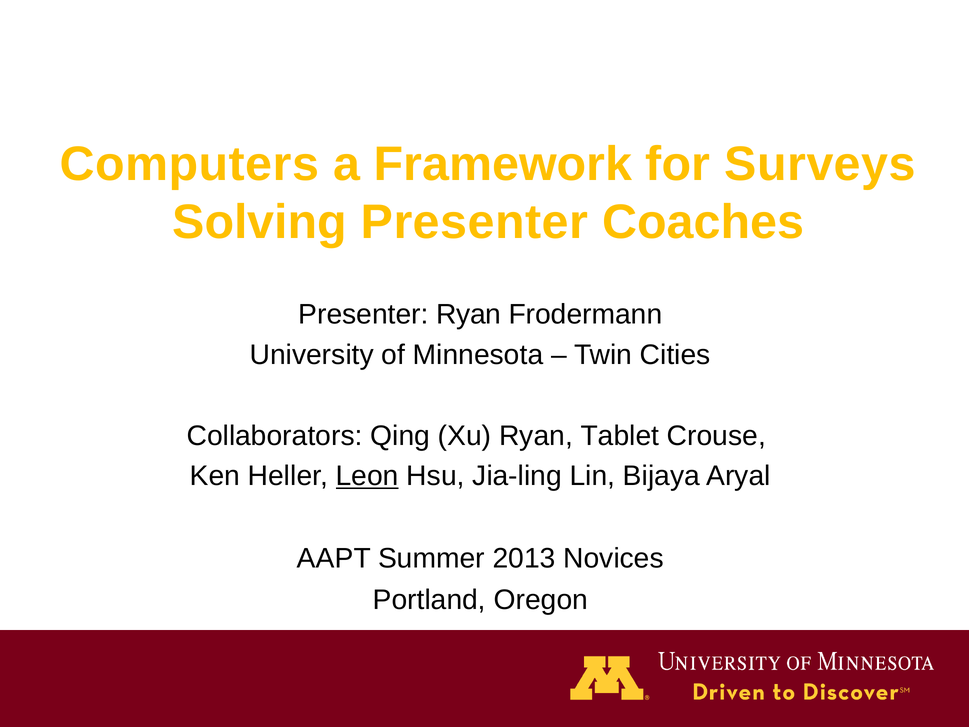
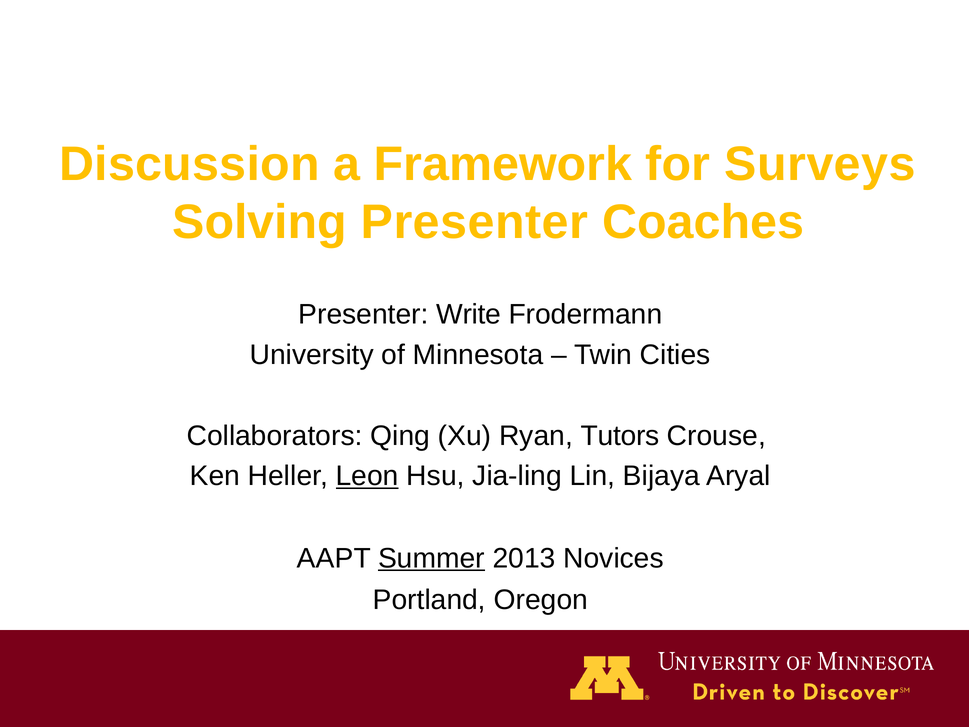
Computers: Computers -> Discussion (189, 164)
Presenter Ryan: Ryan -> Write (469, 314)
Tablet: Tablet -> Tutors (620, 436)
Summer underline: none -> present (431, 558)
